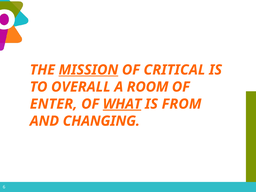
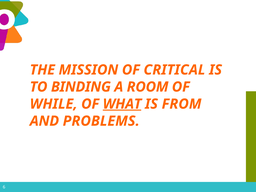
MISSION underline: present -> none (88, 70)
OVERALL: OVERALL -> BINDING (81, 87)
ENTER: ENTER -> WHILE (54, 104)
CHANGING: CHANGING -> PROBLEMS (101, 121)
